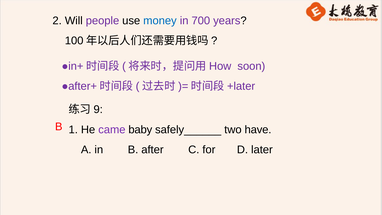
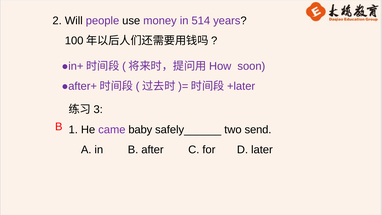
money colour: blue -> purple (160, 21)
700: 700 -> 514 (201, 21)
9: 9 -> 3 (98, 109)
have: have -> send (258, 130)
